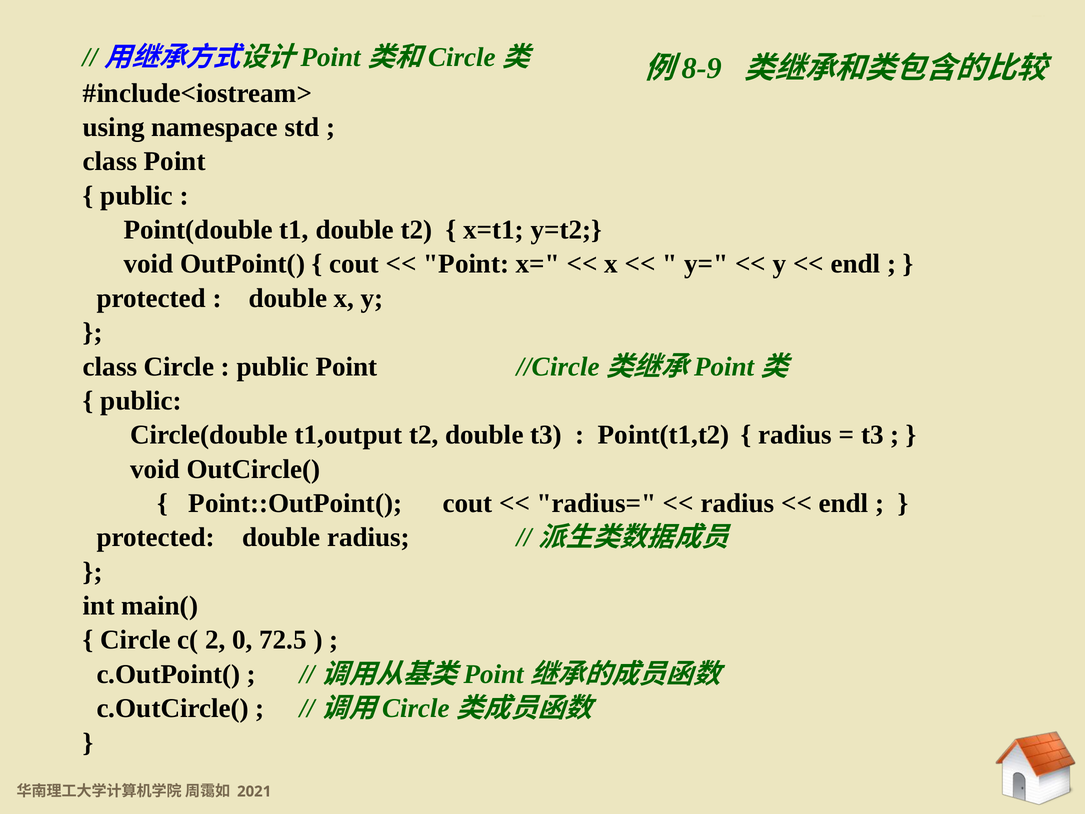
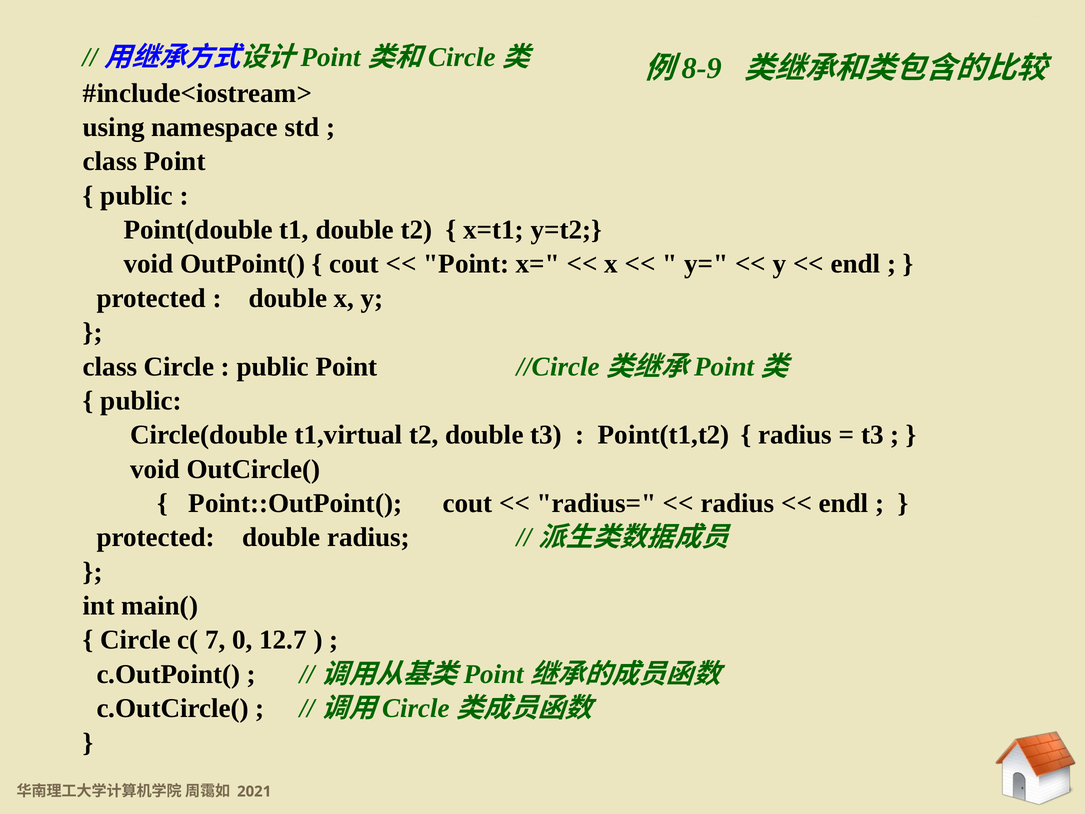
t1,output: t1,output -> t1,virtual (348, 435)
2: 2 -> 7 (215, 640)
72.5: 72.5 -> 12.7 (283, 640)
